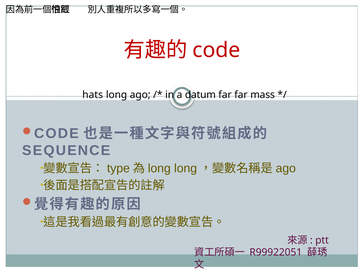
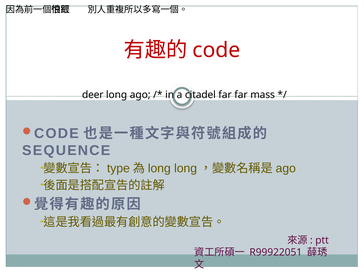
hats: hats -> deer (93, 95)
datum: datum -> citadel (200, 95)
